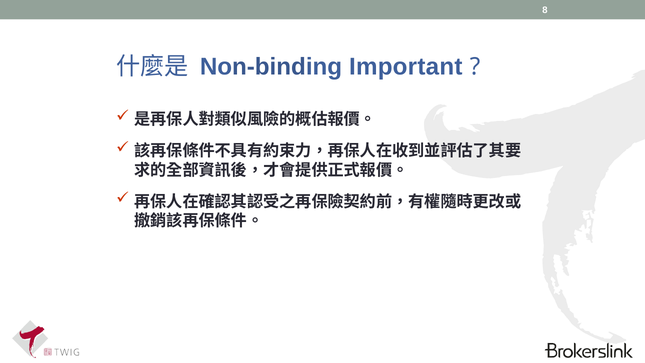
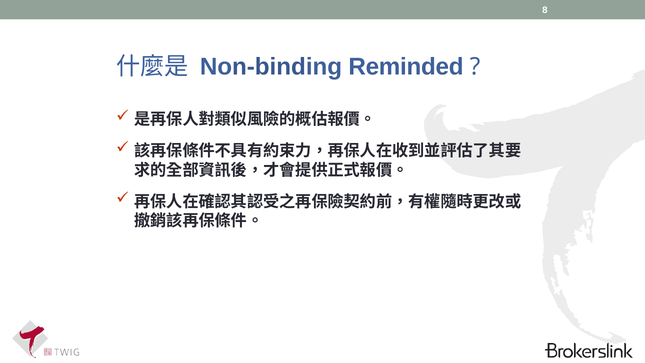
Important: Important -> Reminded (406, 67)
